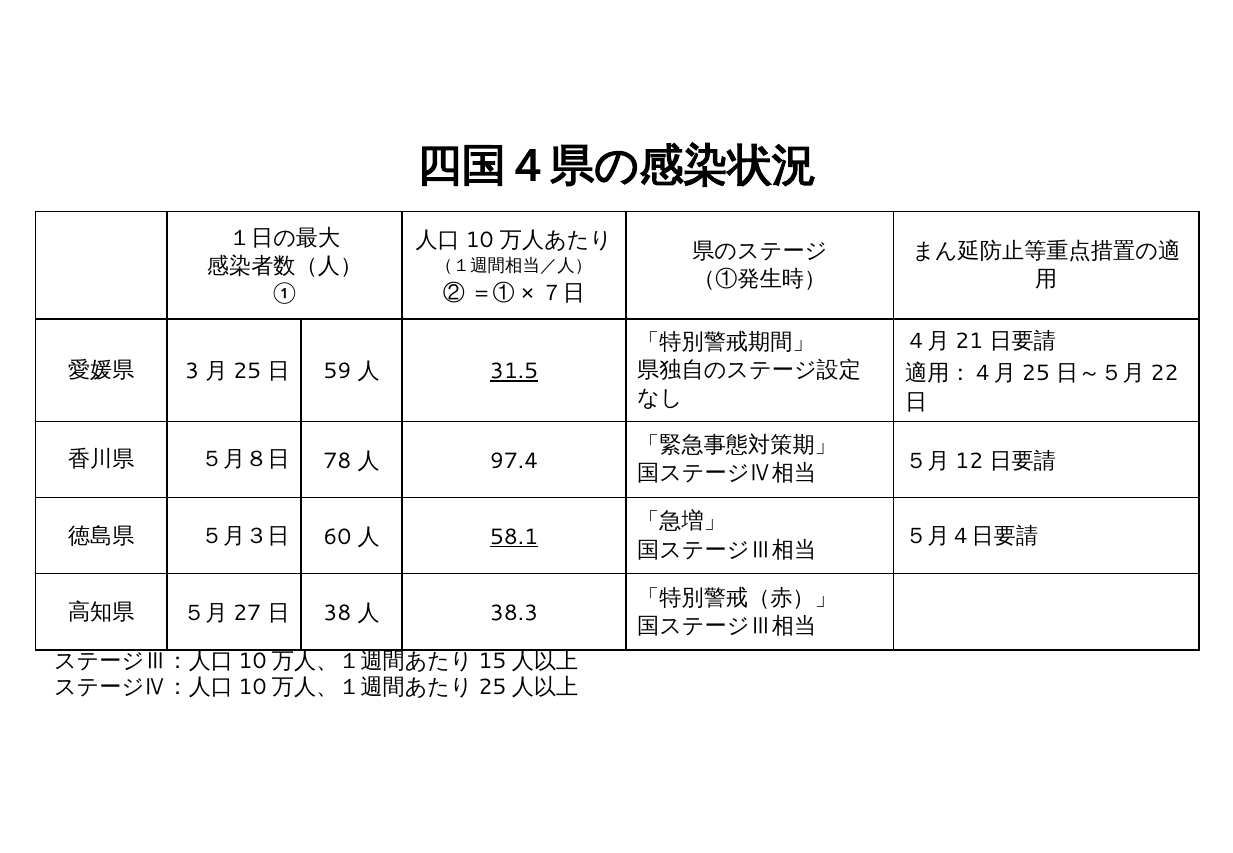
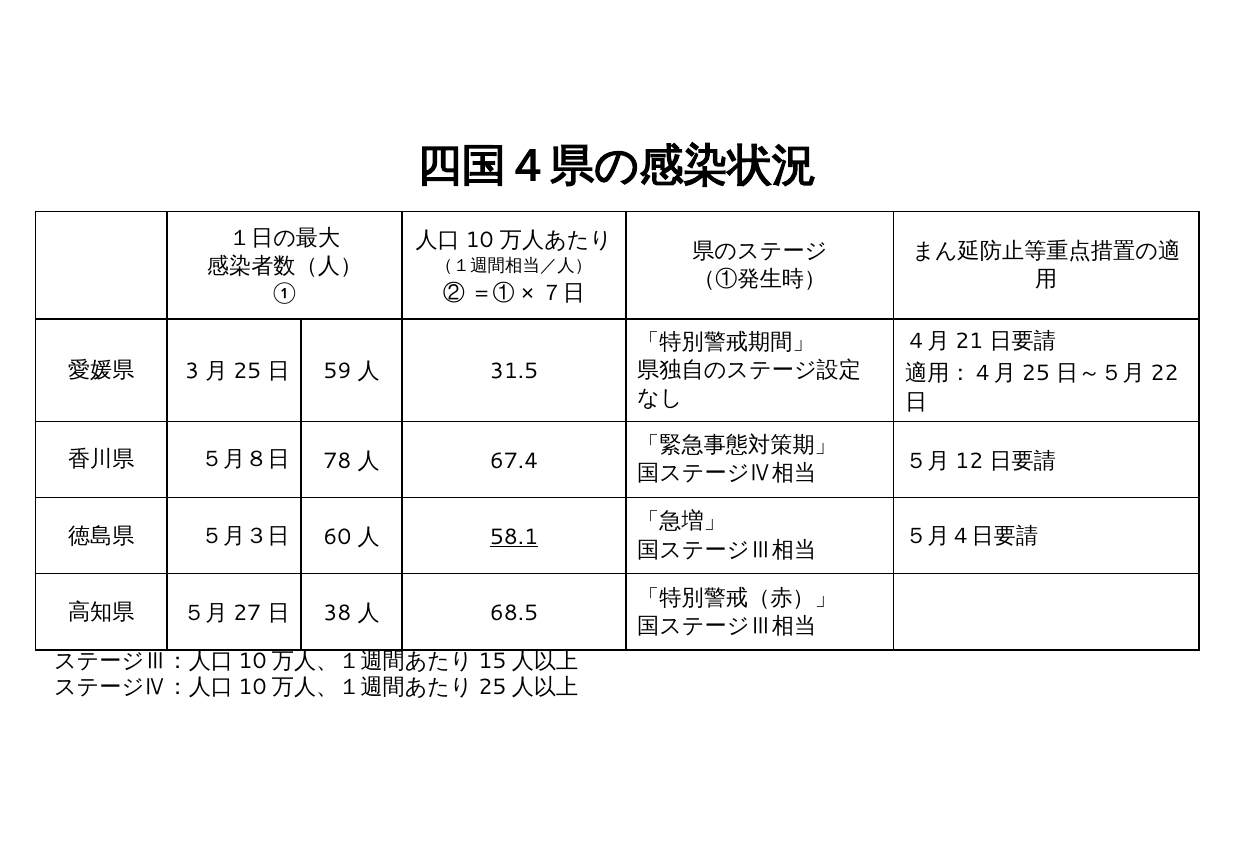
31.5 underline: present -> none (514, 372)
97.4: 97.4 -> 67.4 (514, 461)
38.3: 38.3 -> 68.5 (514, 613)
